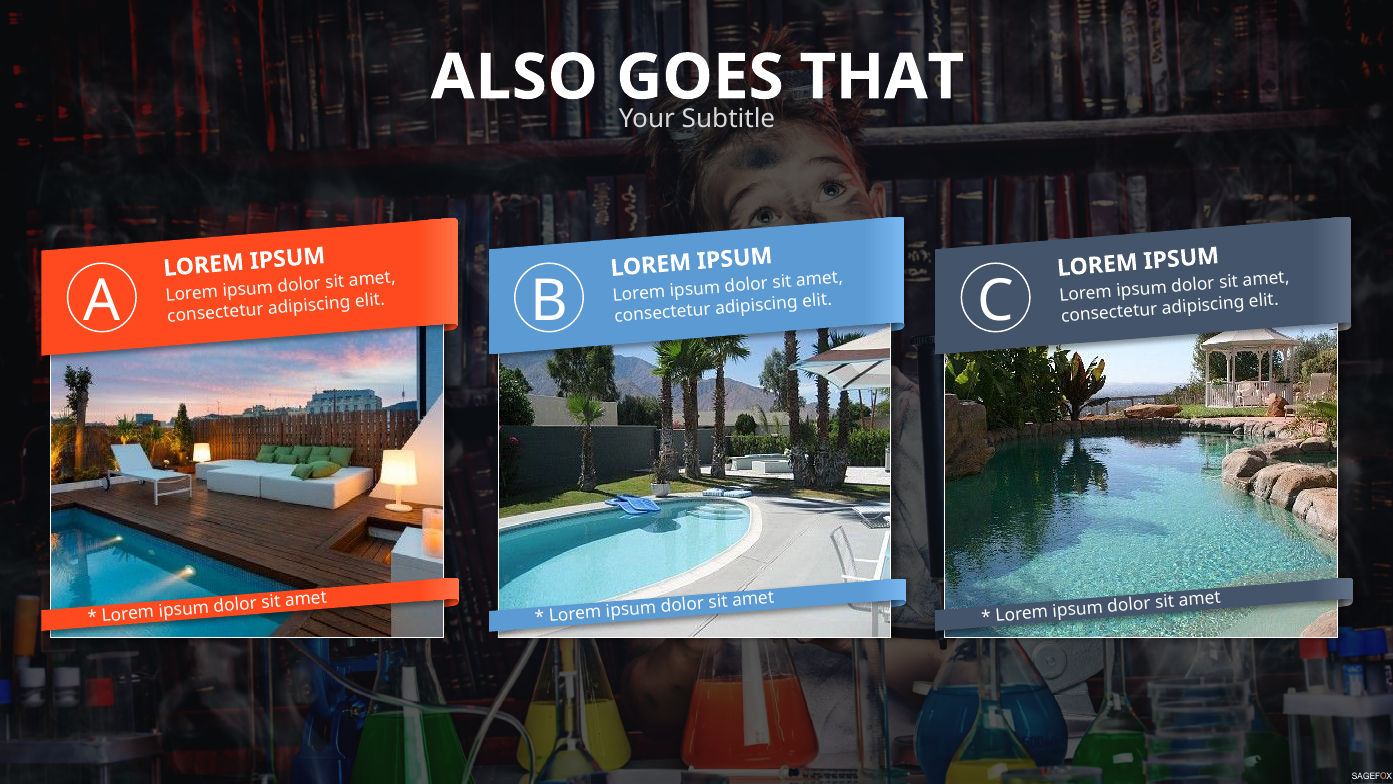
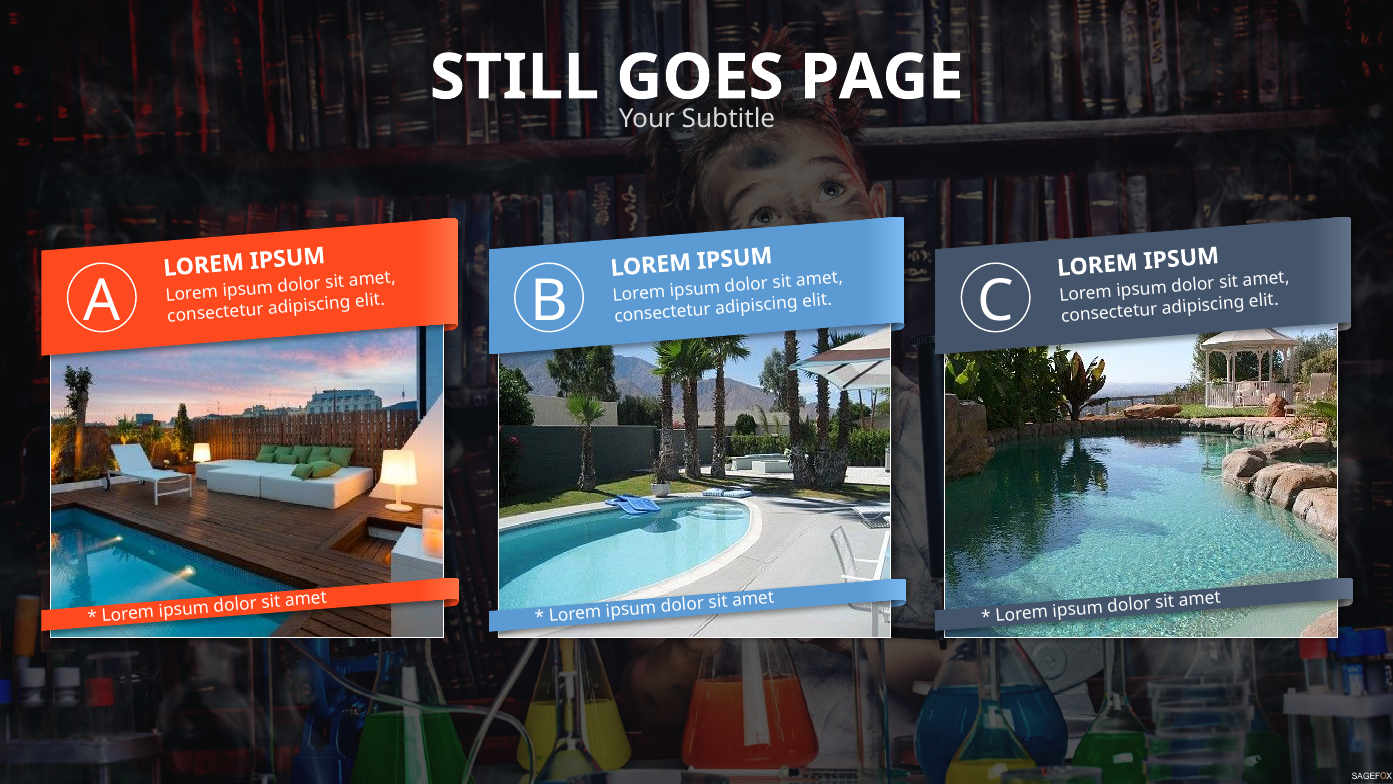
ALSO: ALSO -> STILL (514, 77)
THAT: THAT -> PAGE (882, 77)
